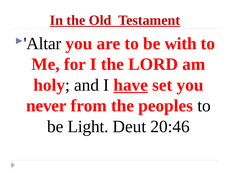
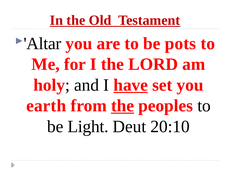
with: with -> pots (180, 43)
never: never -> earth (46, 105)
the underline: none -> present (123, 105)
20:46: 20:46 -> 20:10 (170, 126)
